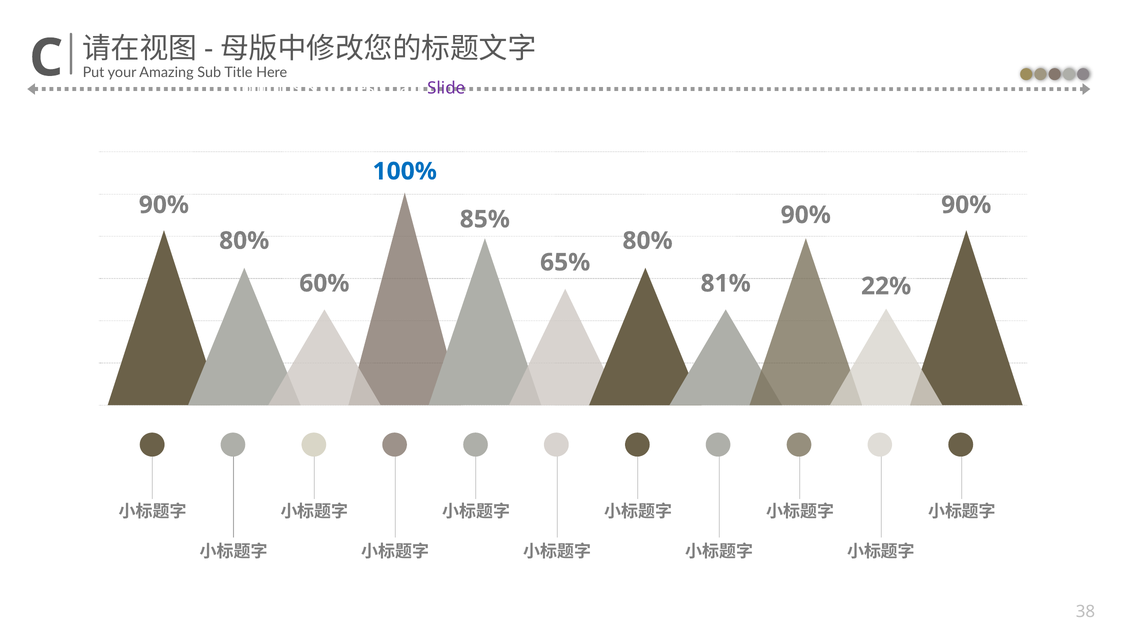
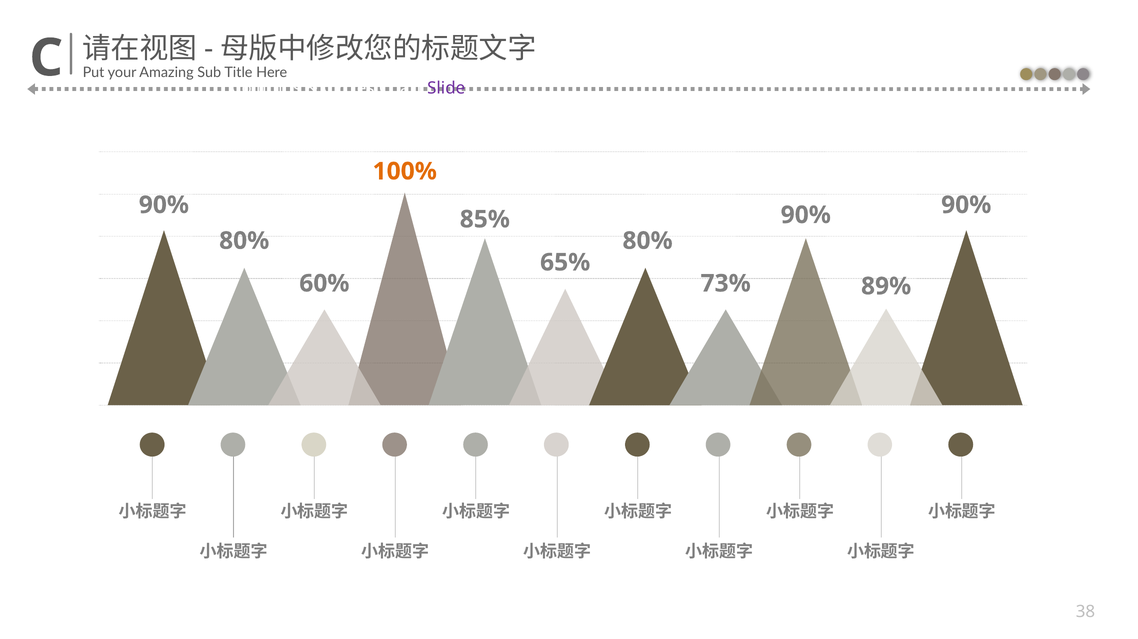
100% colour: blue -> orange (405, 171)
81%: 81% -> 73% (726, 283)
22%: 22% -> 89% (886, 286)
